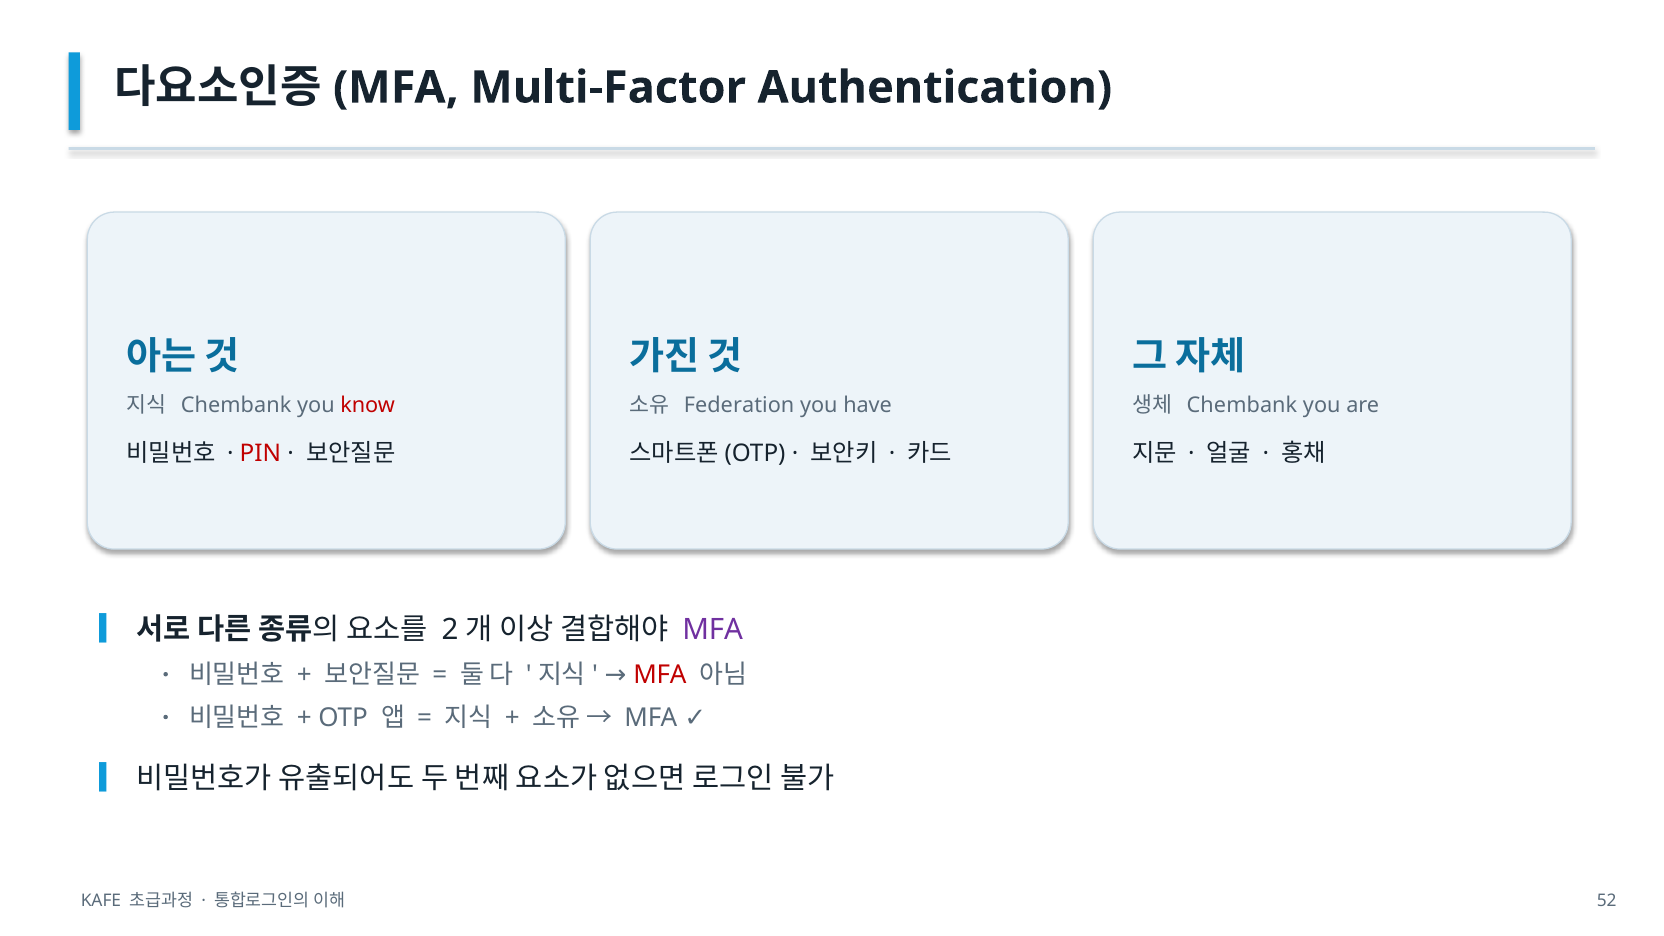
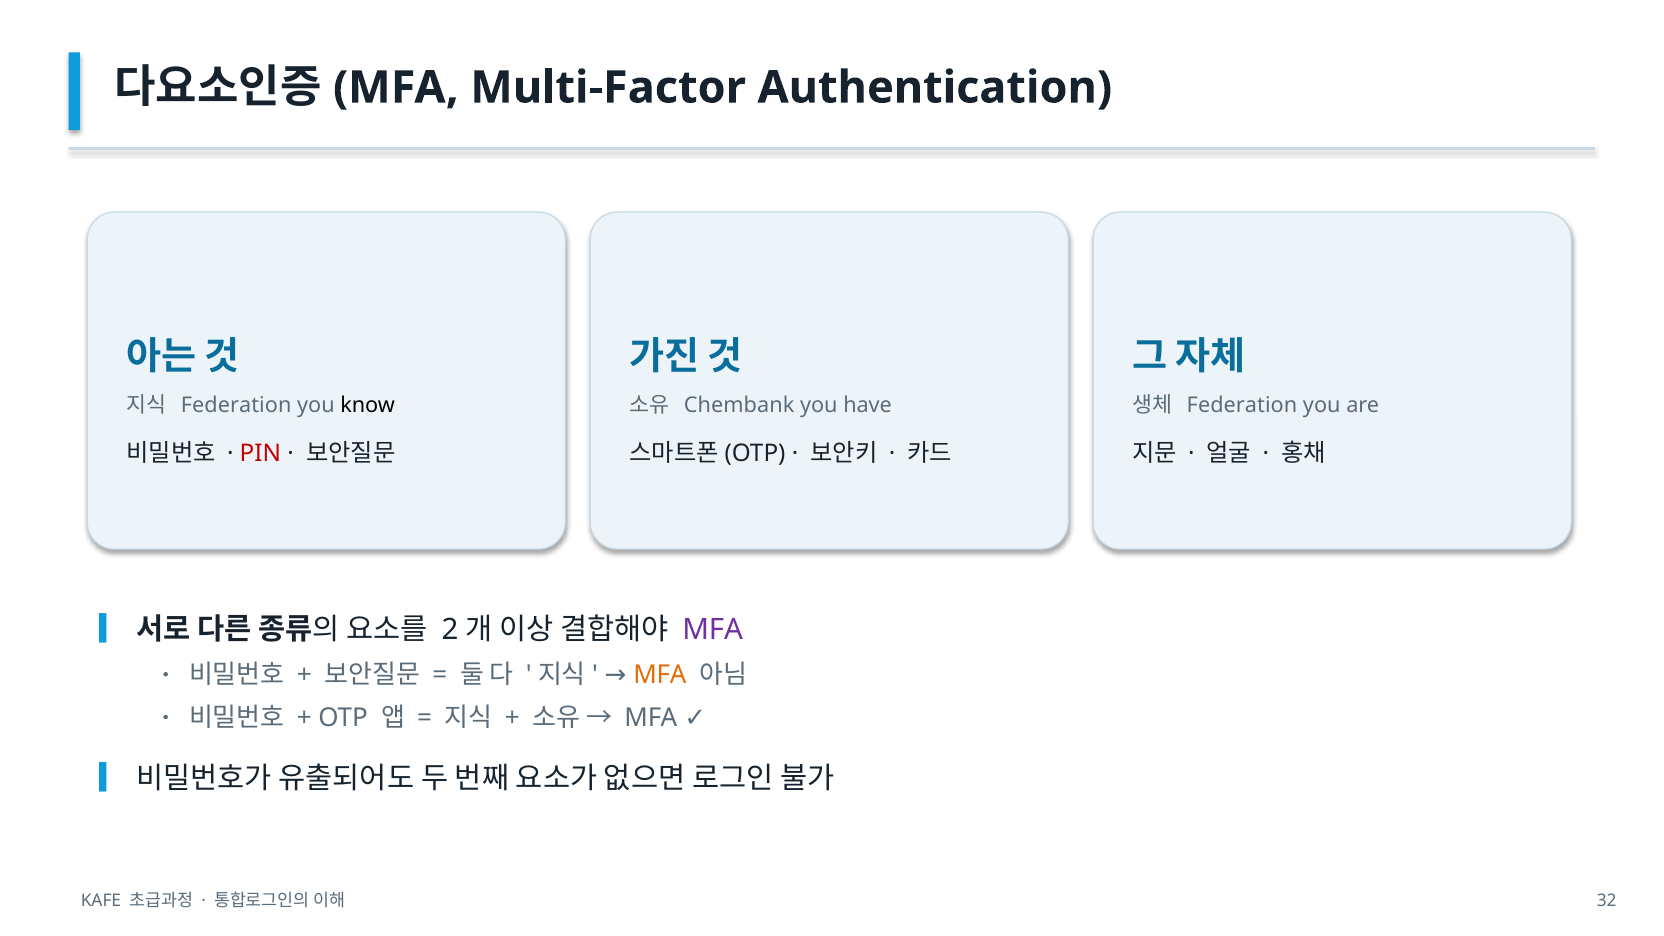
Chembank: Chembank -> Federation (236, 405)
know colour: red -> black (368, 405)
Federation: Federation -> Chembank (739, 405)
Chembank: Chembank -> Federation (1242, 405)
MFA colour: red -> orange (660, 675)
52: 52 -> 32 (1607, 901)
